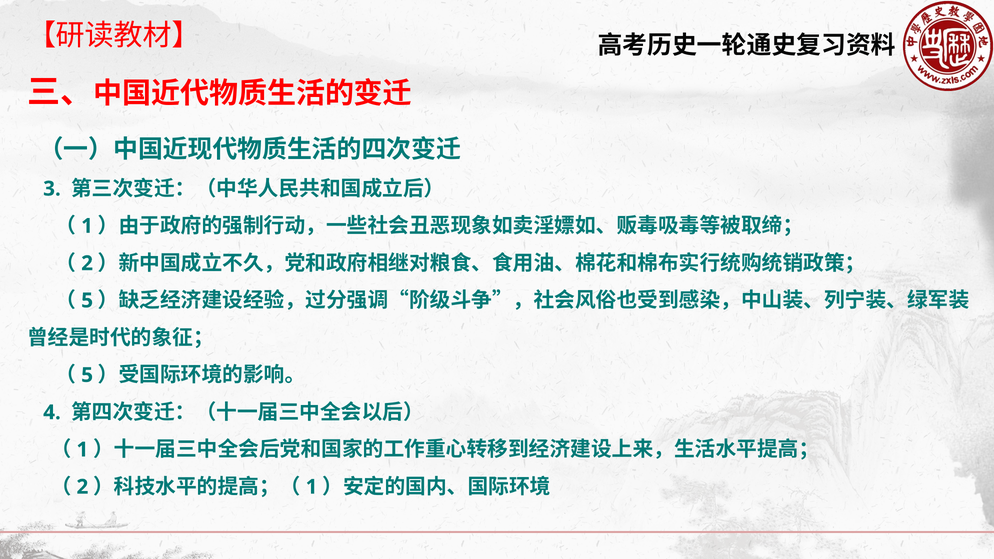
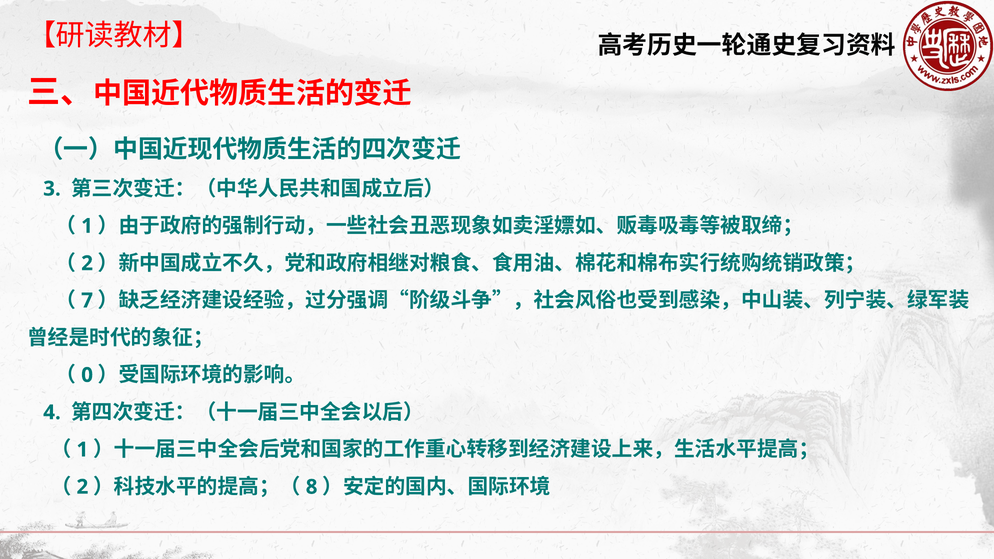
5: 5 -> 7 (87, 301)
5: 5 -> 0 (87, 375)
1: 1 -> 8 (312, 487)
